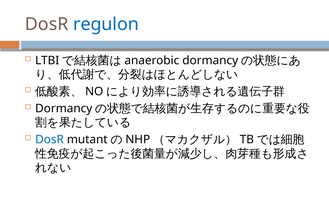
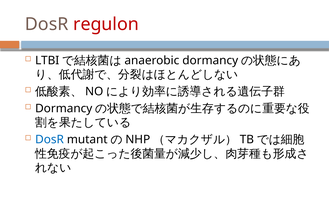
regulon colour: blue -> red (106, 24)
